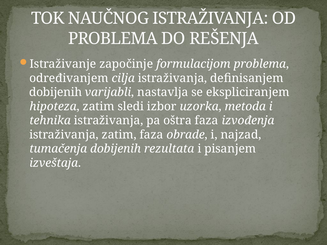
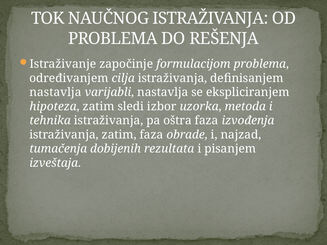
dobijenih: dobijenih -> nastavlja (55, 92)
